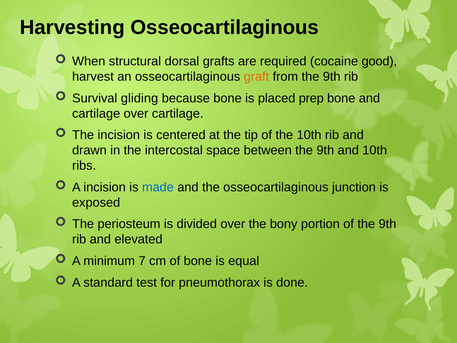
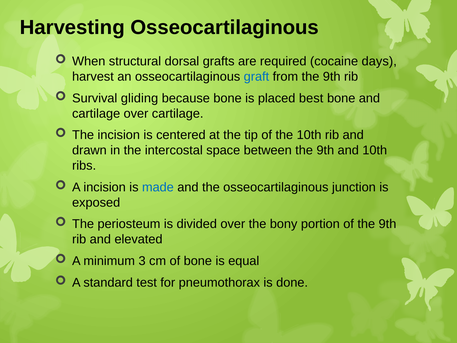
good: good -> days (379, 61)
graft colour: orange -> blue (256, 77)
prep: prep -> best (311, 98)
7: 7 -> 3 (142, 261)
